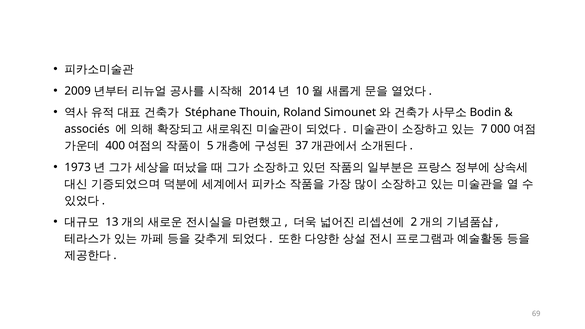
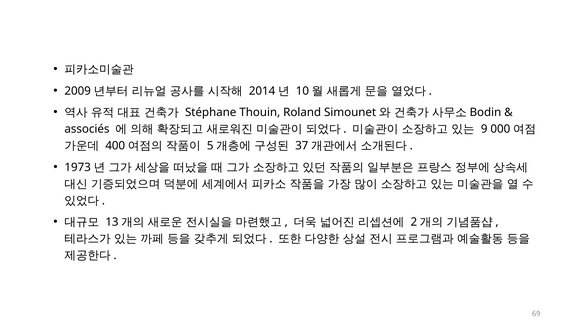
7: 7 -> 9 (484, 129)
